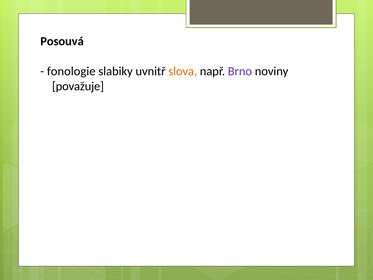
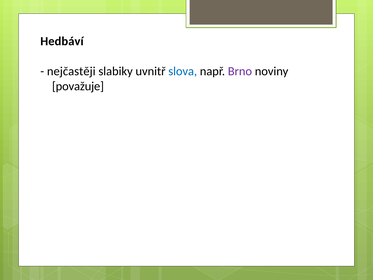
Posouvá: Posouvá -> Hedbáví (62, 41)
fonologie: fonologie -> nejčastěji (71, 71)
slova colour: orange -> blue (183, 71)
